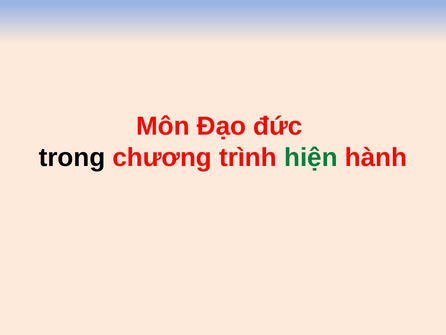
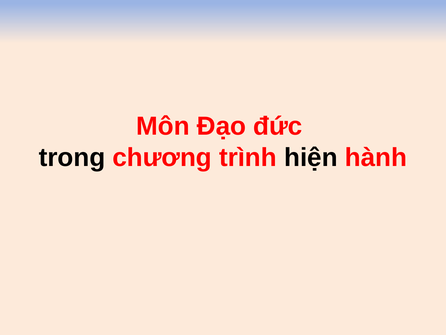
hiện colour: green -> black (311, 157)
